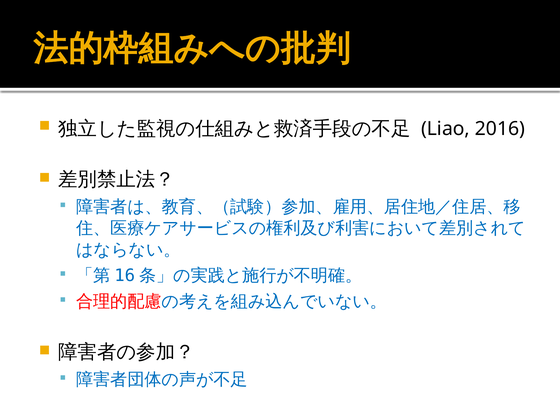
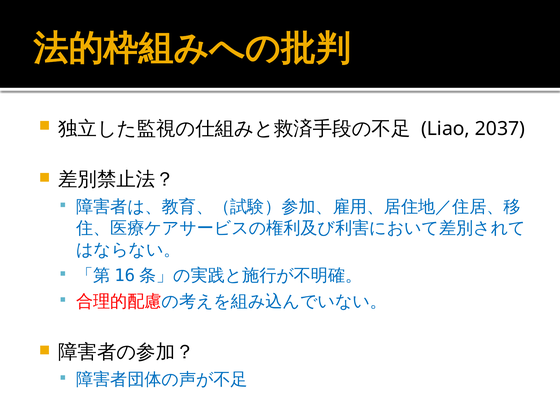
2016: 2016 -> 2037 (500, 129)
